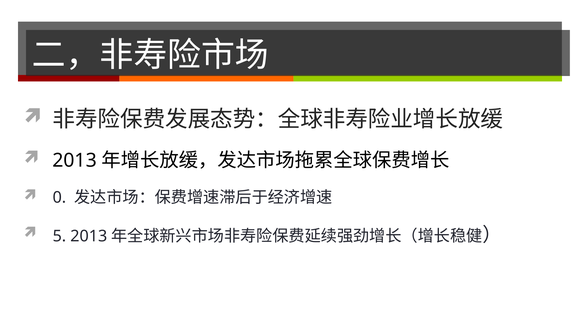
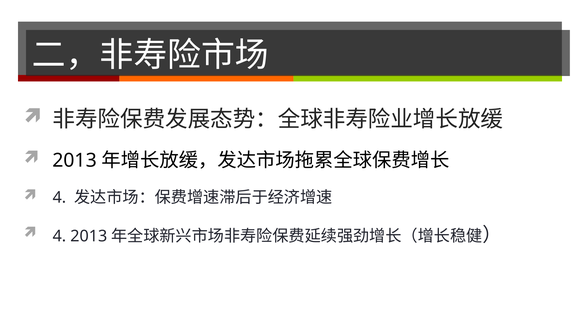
0: 0 -> 4 (59, 198)
5: 5 -> 4 (59, 236)
